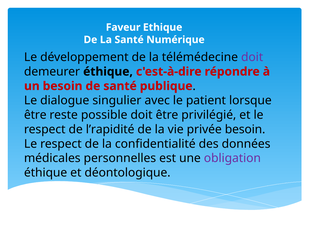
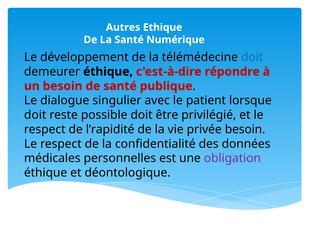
Faveur: Faveur -> Autres (123, 27)
doit colour: purple -> blue (252, 57)
être: être -> doit (35, 115)
